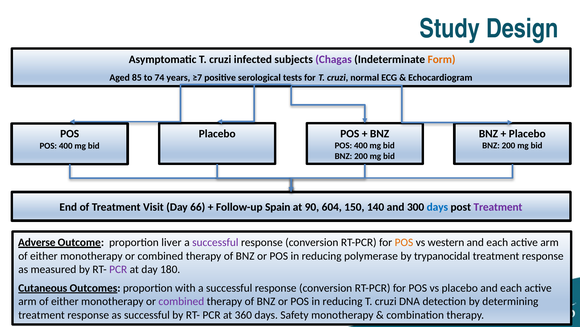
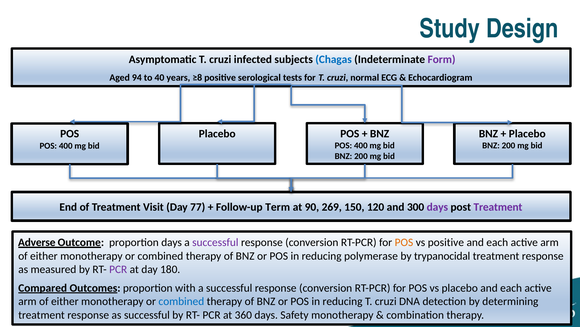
Chagas colour: purple -> blue (334, 59)
Form colour: orange -> purple (442, 59)
85: 85 -> 94 (137, 77)
74: 74 -> 40 (159, 77)
≥7: ≥7 -> ≥8 (197, 77)
66: 66 -> 77 (198, 207)
Spain: Spain -> Term (278, 207)
604: 604 -> 269 (332, 207)
140: 140 -> 120 (376, 207)
days colour: blue -> purple (437, 207)
proportion liver: liver -> days (172, 242)
vs western: western -> positive (446, 242)
Cutaneous: Cutaneous -> Compared (43, 287)
combined colour: purple -> blue (181, 301)
